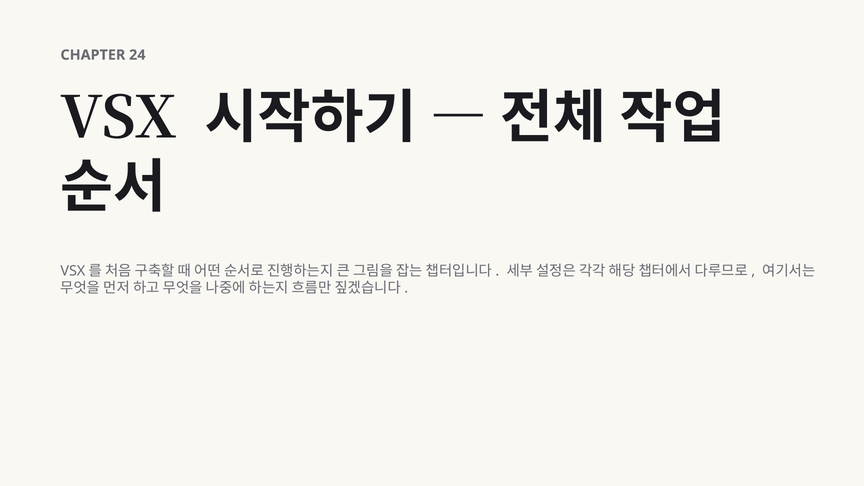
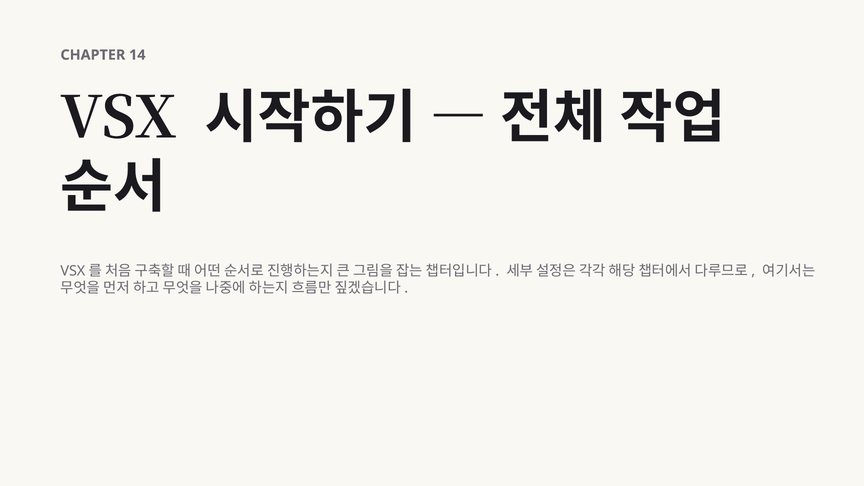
24: 24 -> 14 (137, 55)
